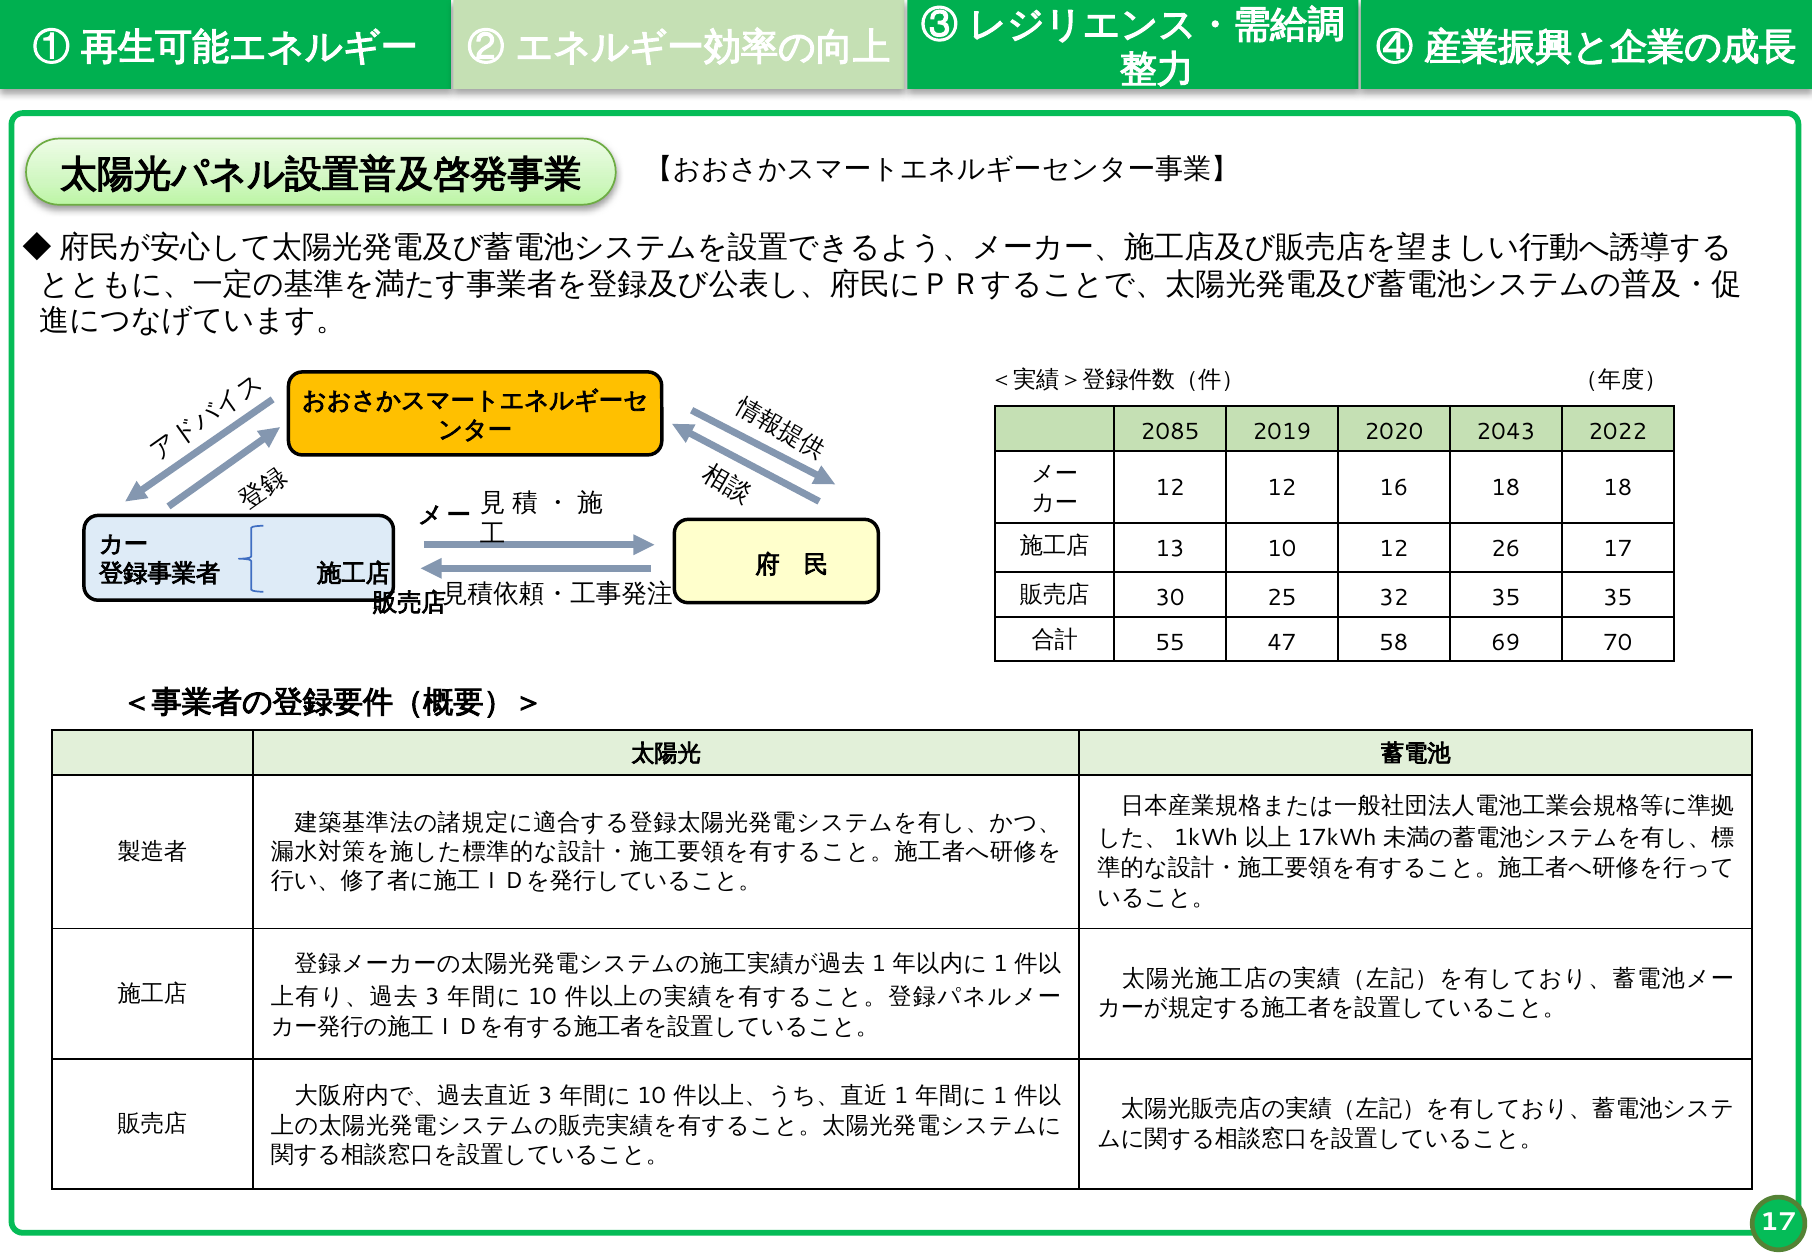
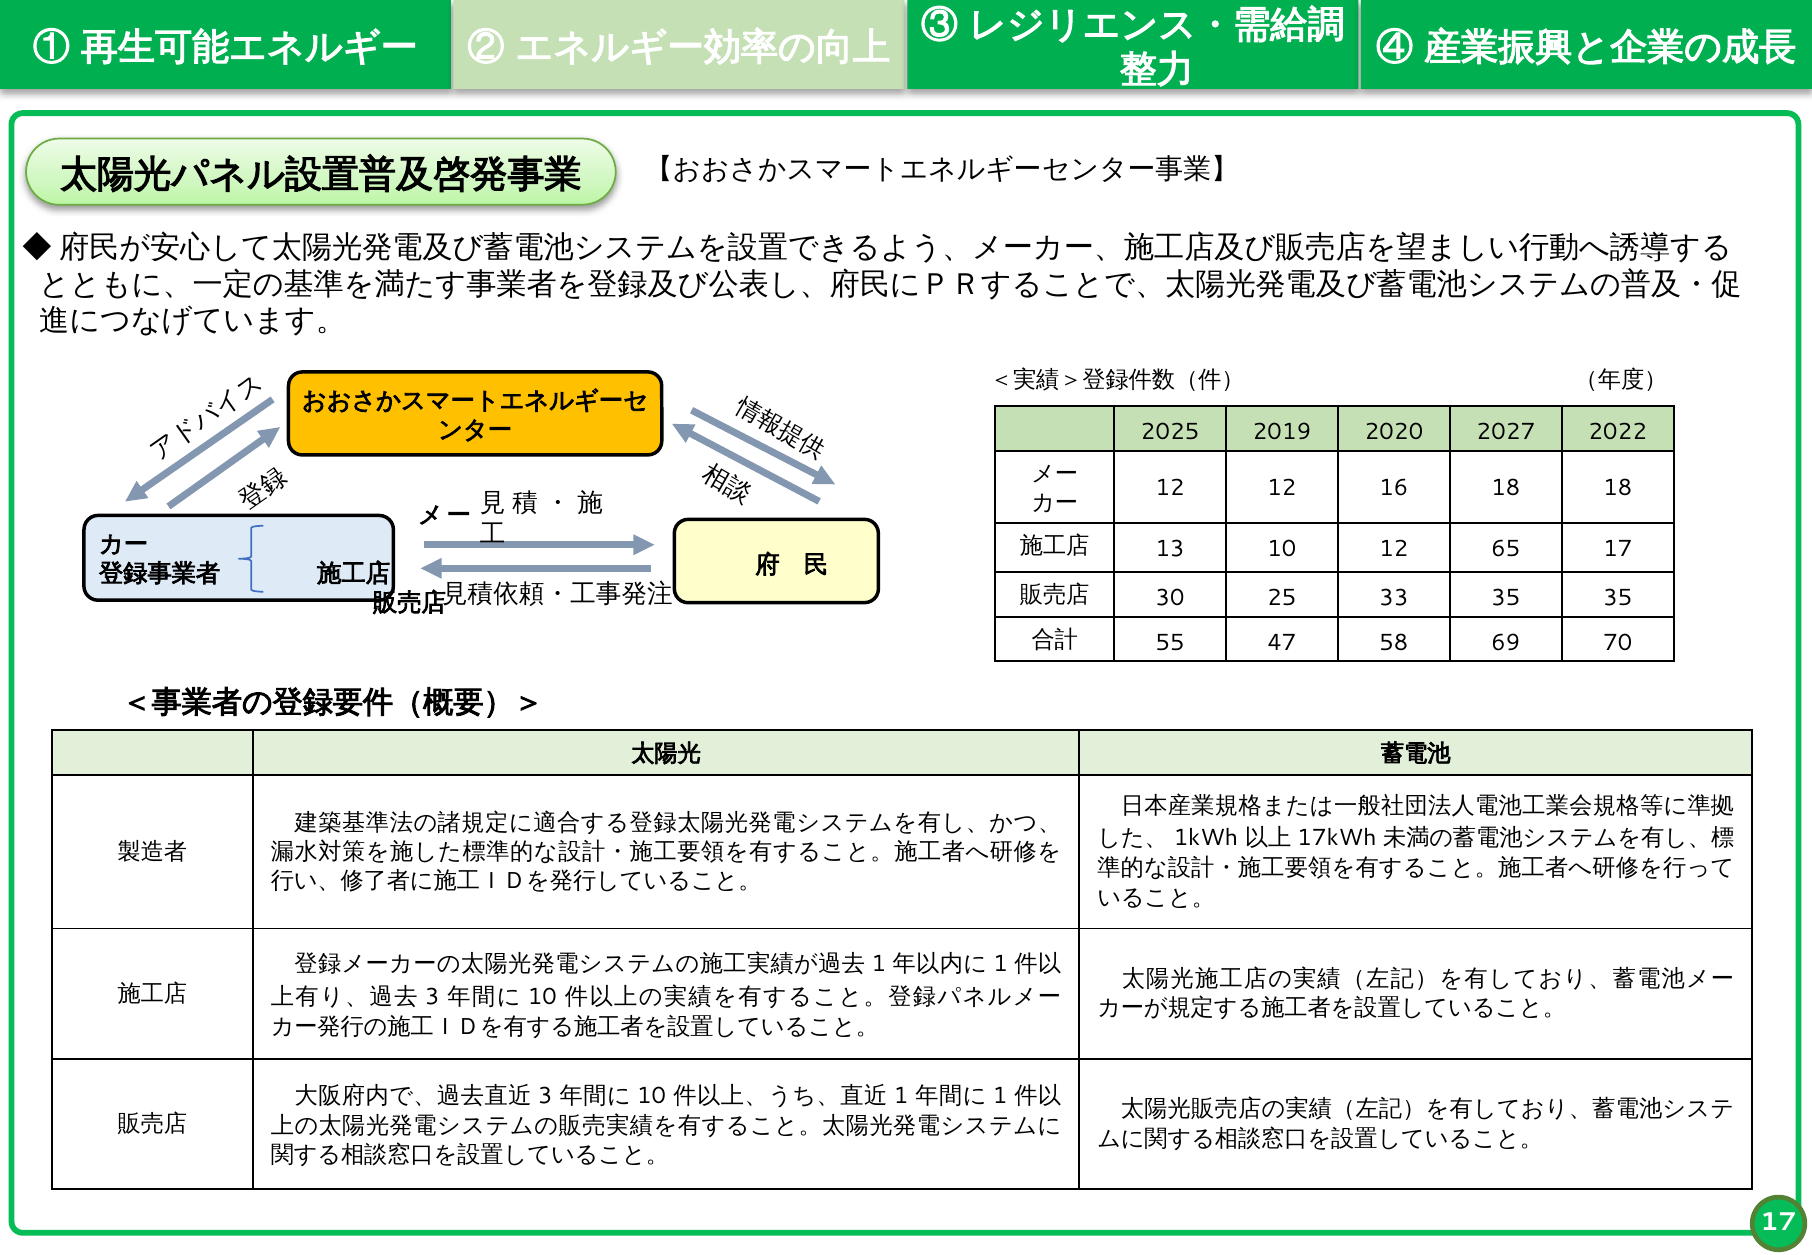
2085: 2085 -> 2025 (1170, 432)
2043: 2043 -> 2027 (1506, 432)
26: 26 -> 65 (1506, 549)
32: 32 -> 33 (1394, 598)
